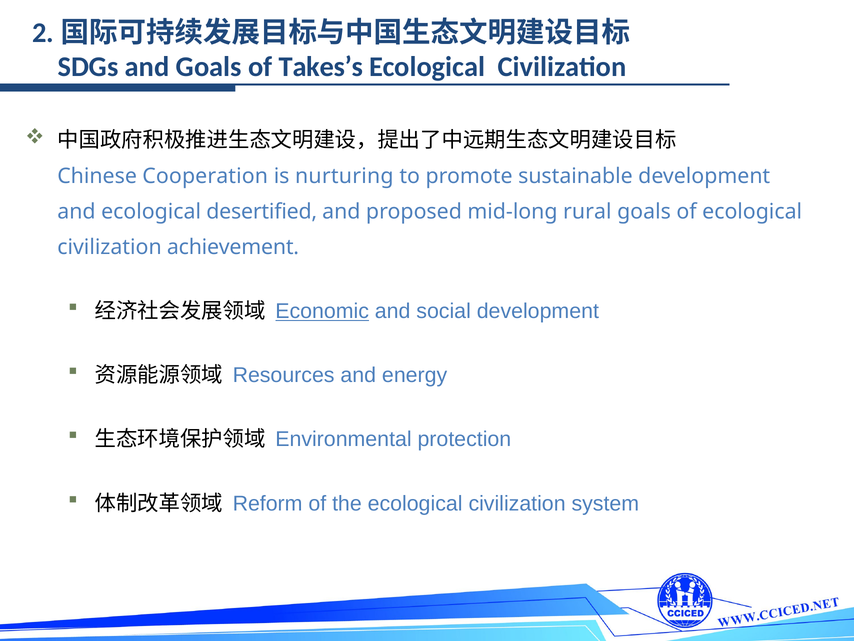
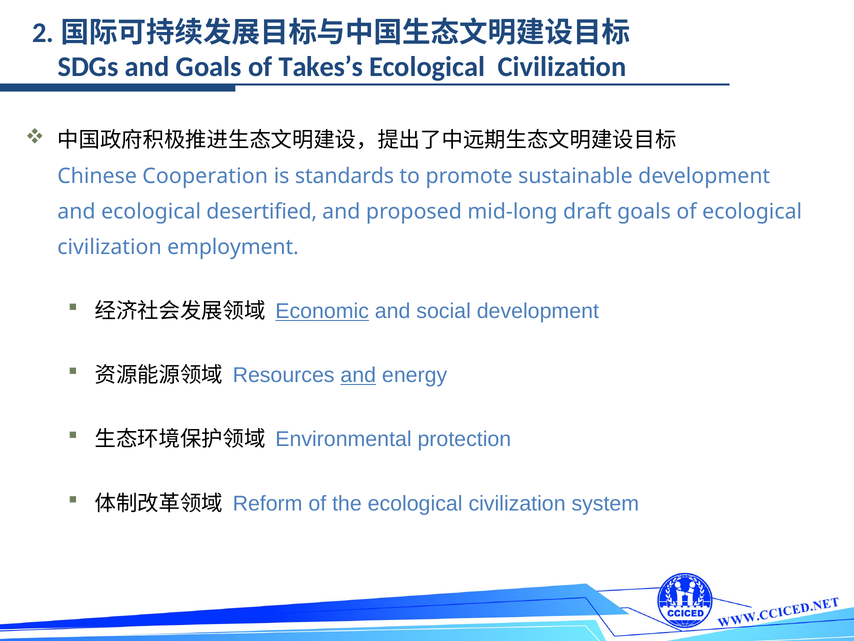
nurturing: nurturing -> standards (345, 176)
rural: rural -> draft (587, 211)
achievement: achievement -> employment (233, 247)
and underline: none -> present (358, 375)
